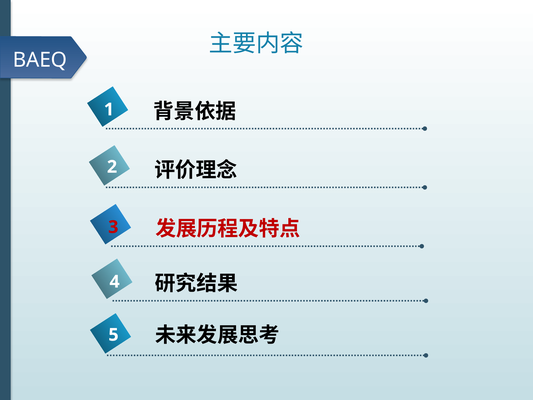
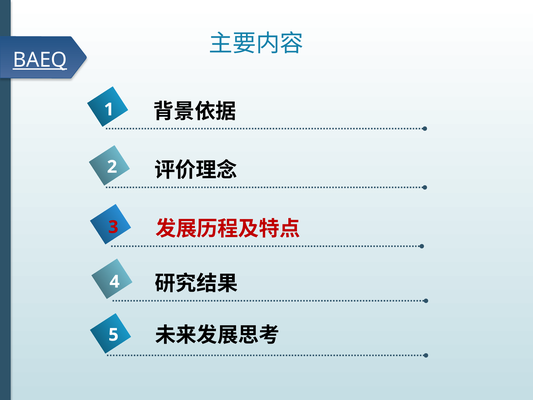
BAEQ underline: none -> present (40, 60)
